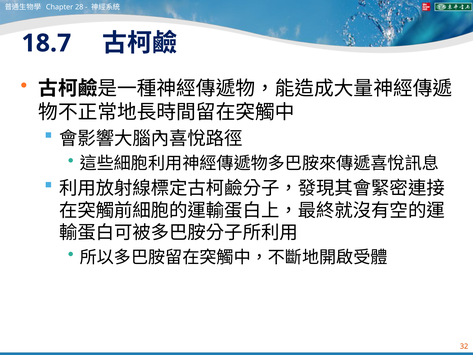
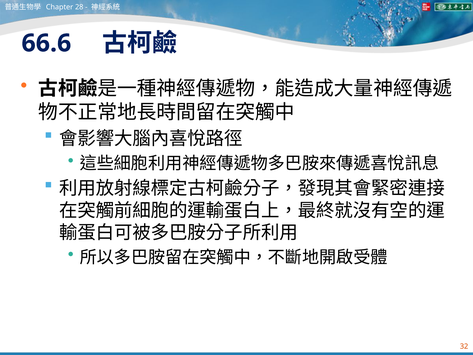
18.7: 18.7 -> 66.6 (46, 43)
